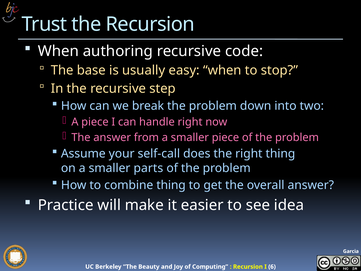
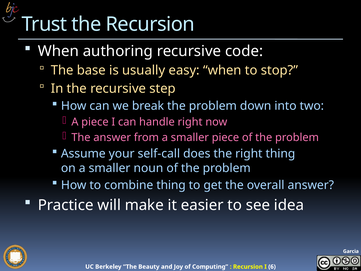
parts: parts -> noun (148, 168)
